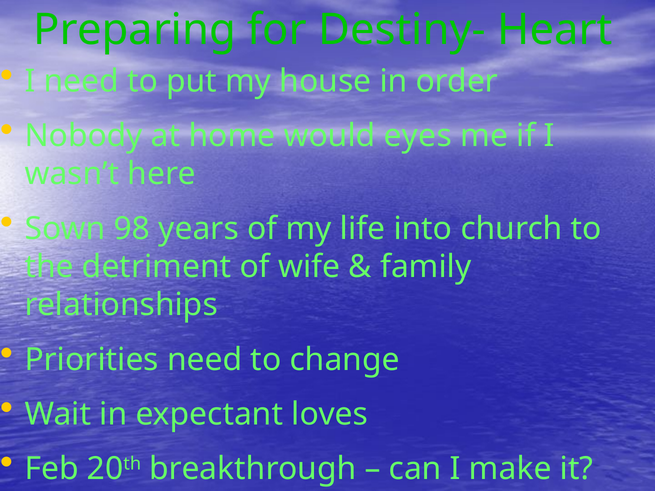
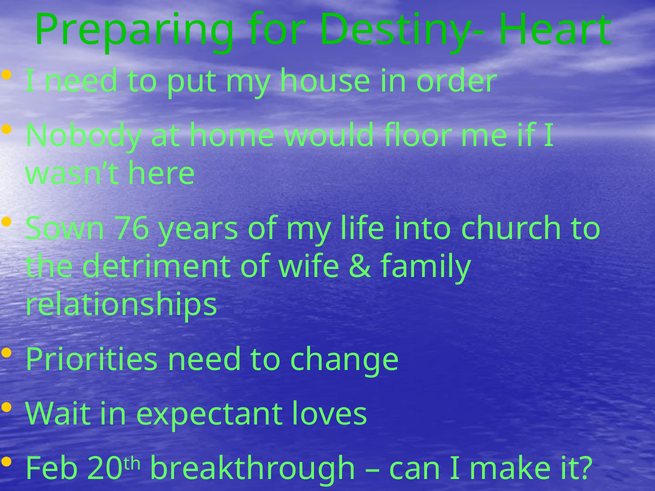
eyes: eyes -> floor (418, 136)
98: 98 -> 76 (132, 229)
